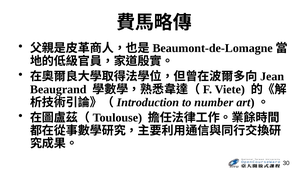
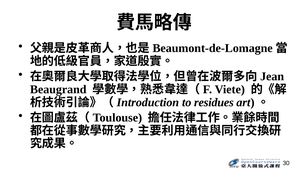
number: number -> residues (214, 103)
